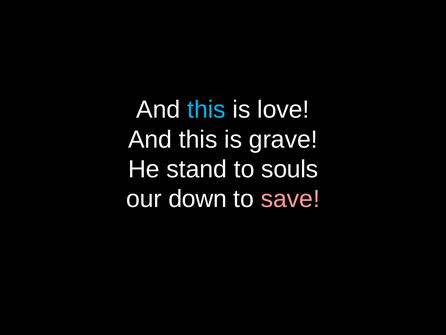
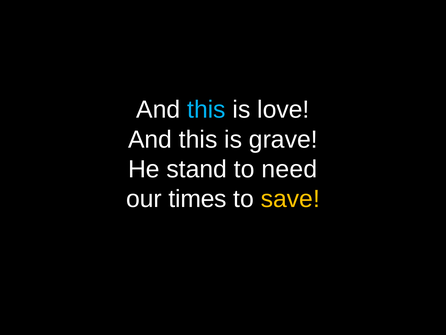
souls: souls -> need (289, 169)
down: down -> times (198, 199)
save colour: pink -> yellow (290, 199)
